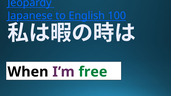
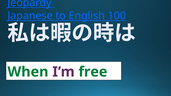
When colour: black -> green (28, 72)
